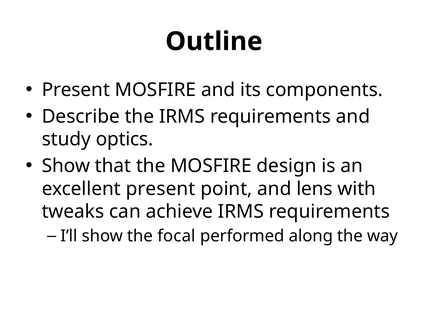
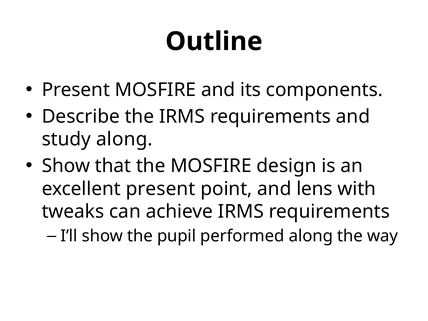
study optics: optics -> along (124, 139)
focal: focal -> pupil (177, 236)
